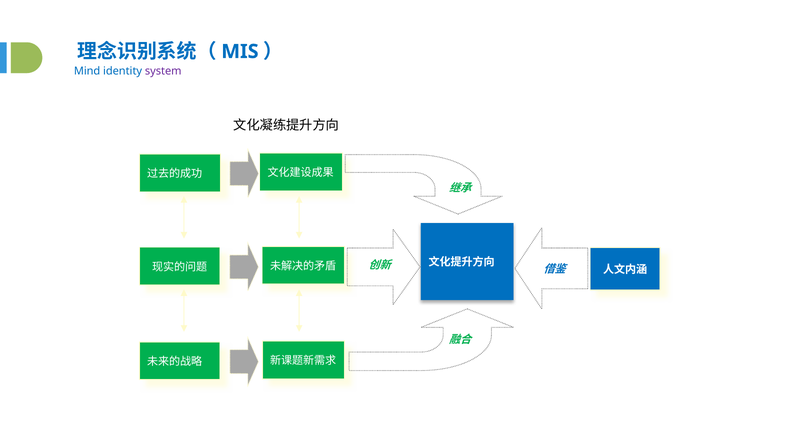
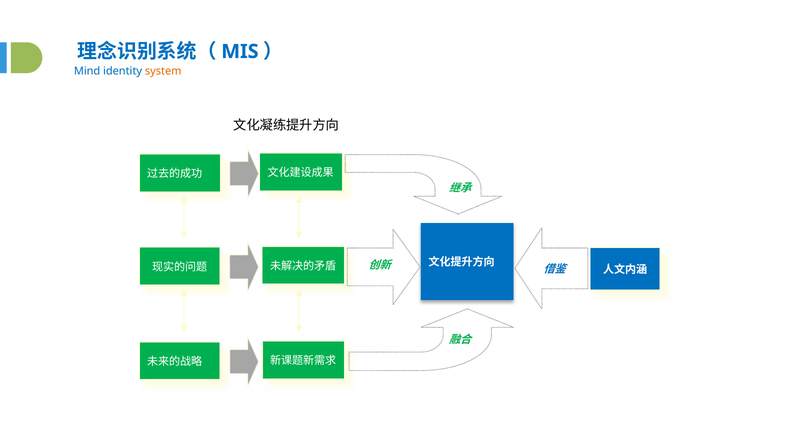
system colour: purple -> orange (163, 71)
